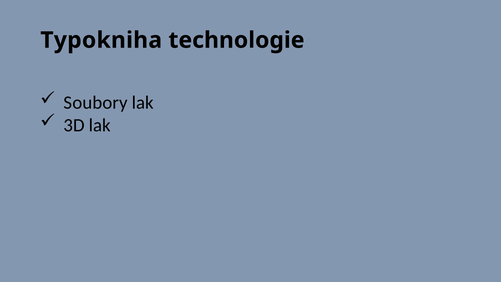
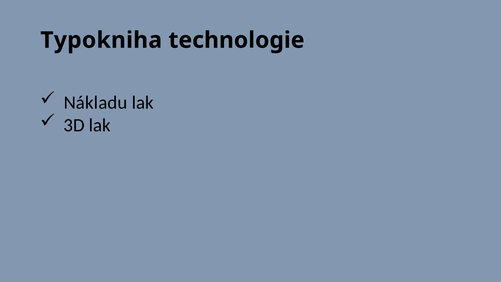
Soubory: Soubory -> Nákladu (96, 103)
